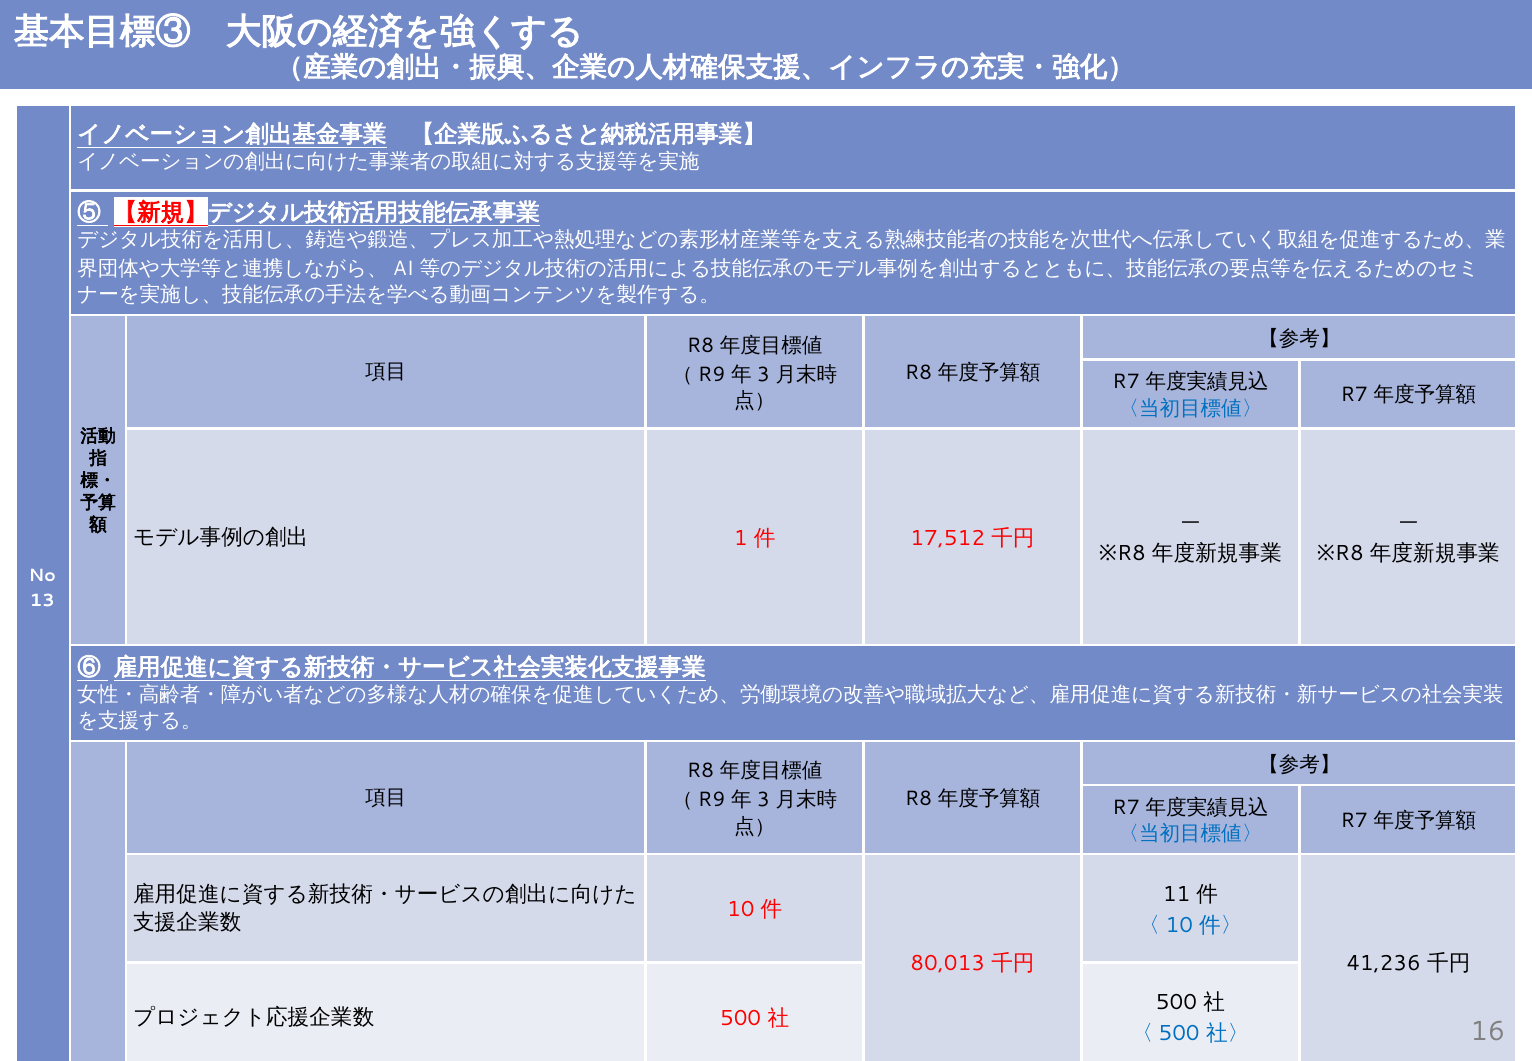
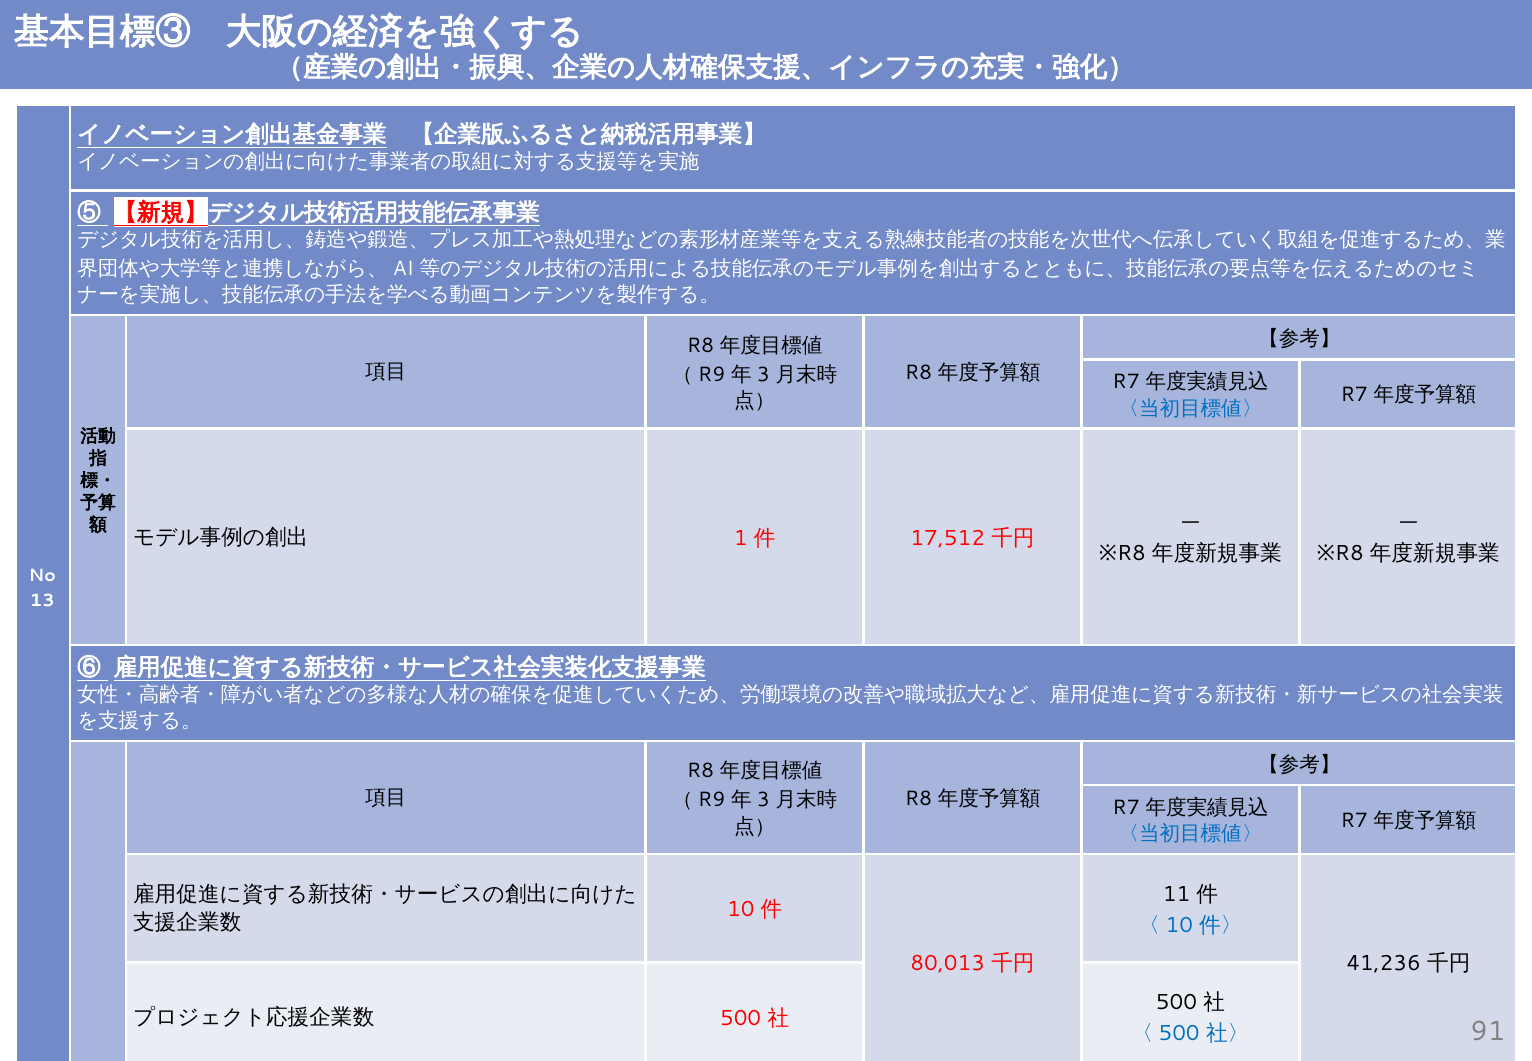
16: 16 -> 91 (1488, 1031)
